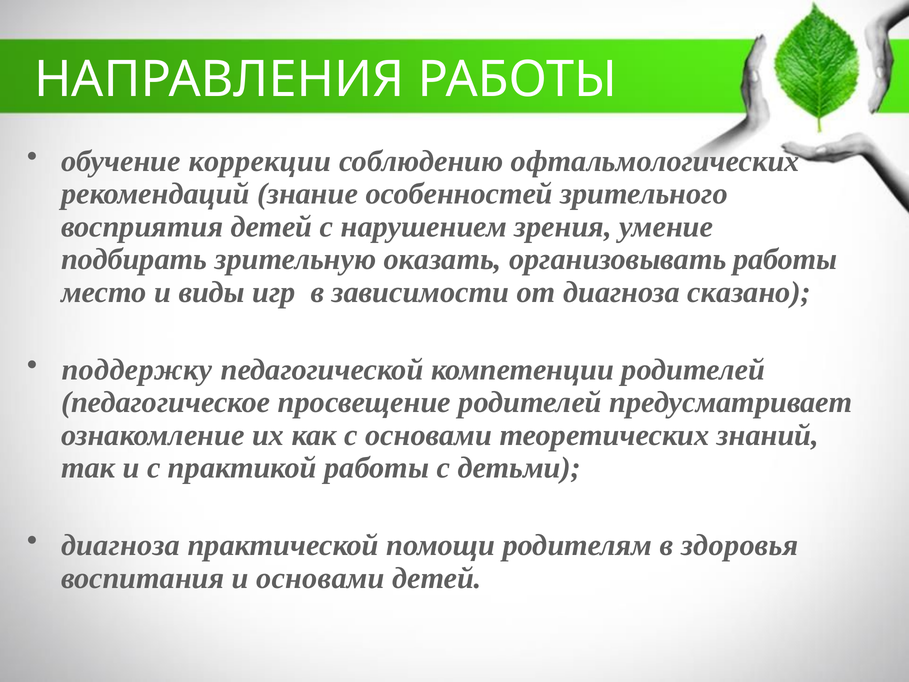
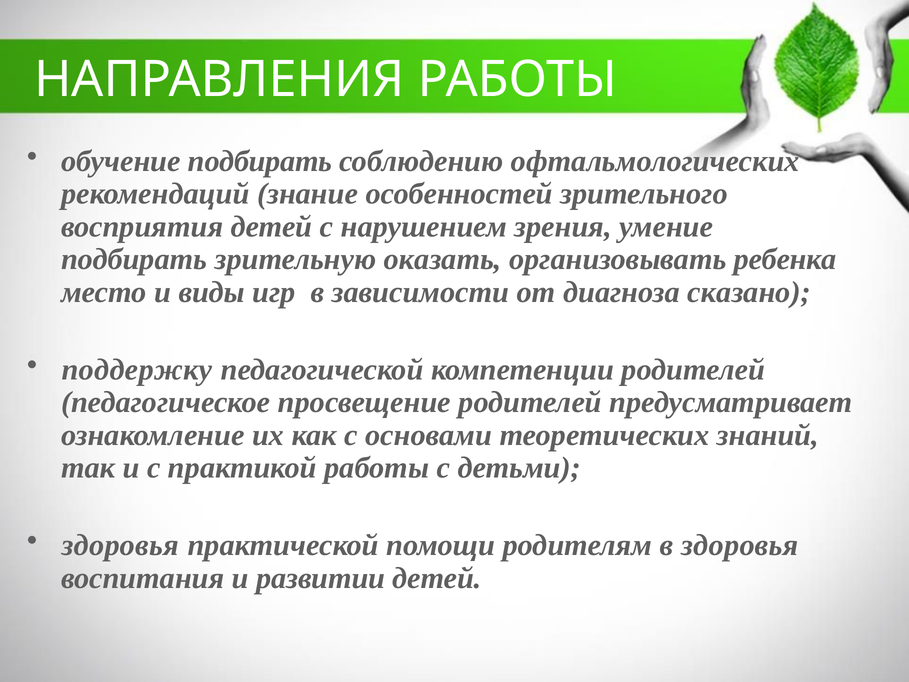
обучение коррекции: коррекции -> подбирать (260, 161)
организовывать работы: работы -> ребенка (785, 259)
диагноза: диагноза -> здоровья (120, 545)
и основами: основами -> развитии (321, 578)
